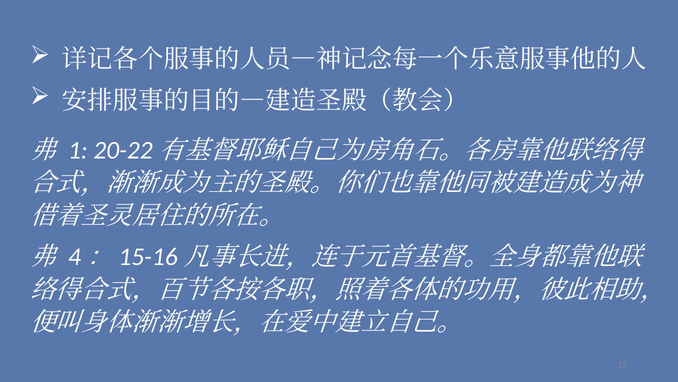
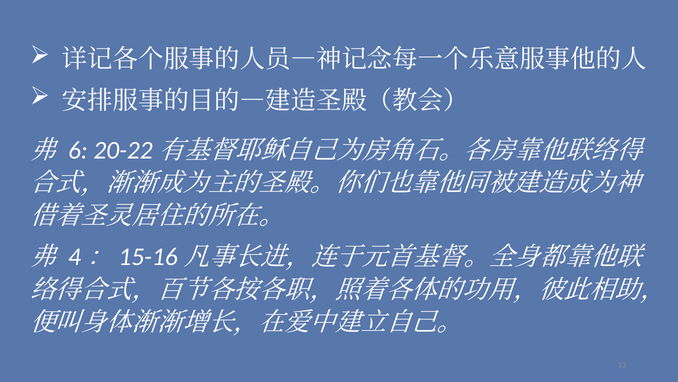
1: 1 -> 6 (78, 150)
